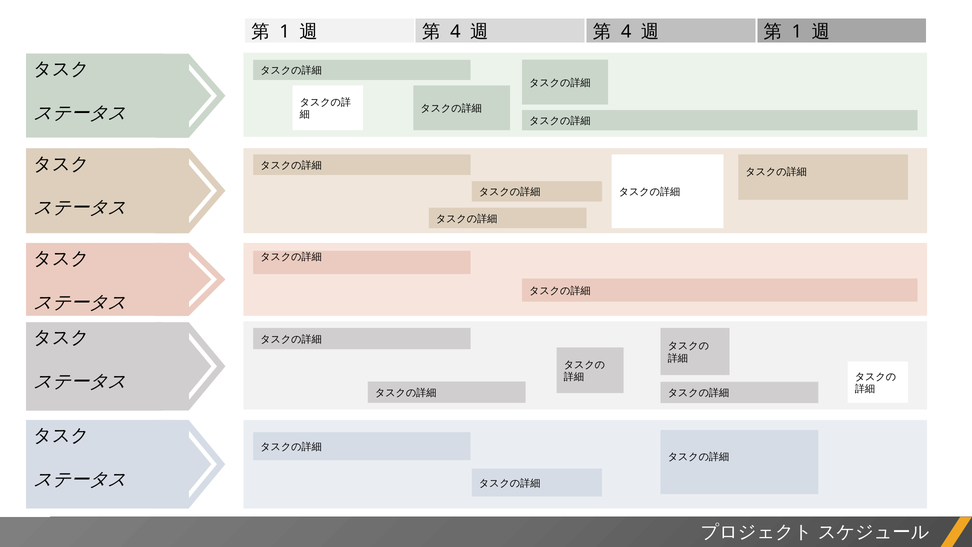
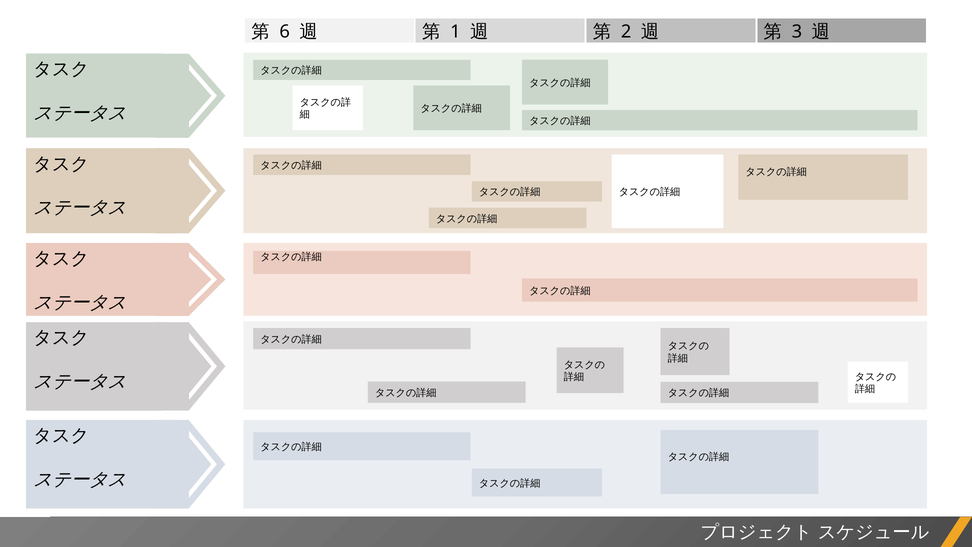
1: 1 -> 6 (285, 32)
4: 4 -> 1 (455, 32)
4: 4 -> 2 (626, 32)
1: 1 -> 3 (797, 32)
